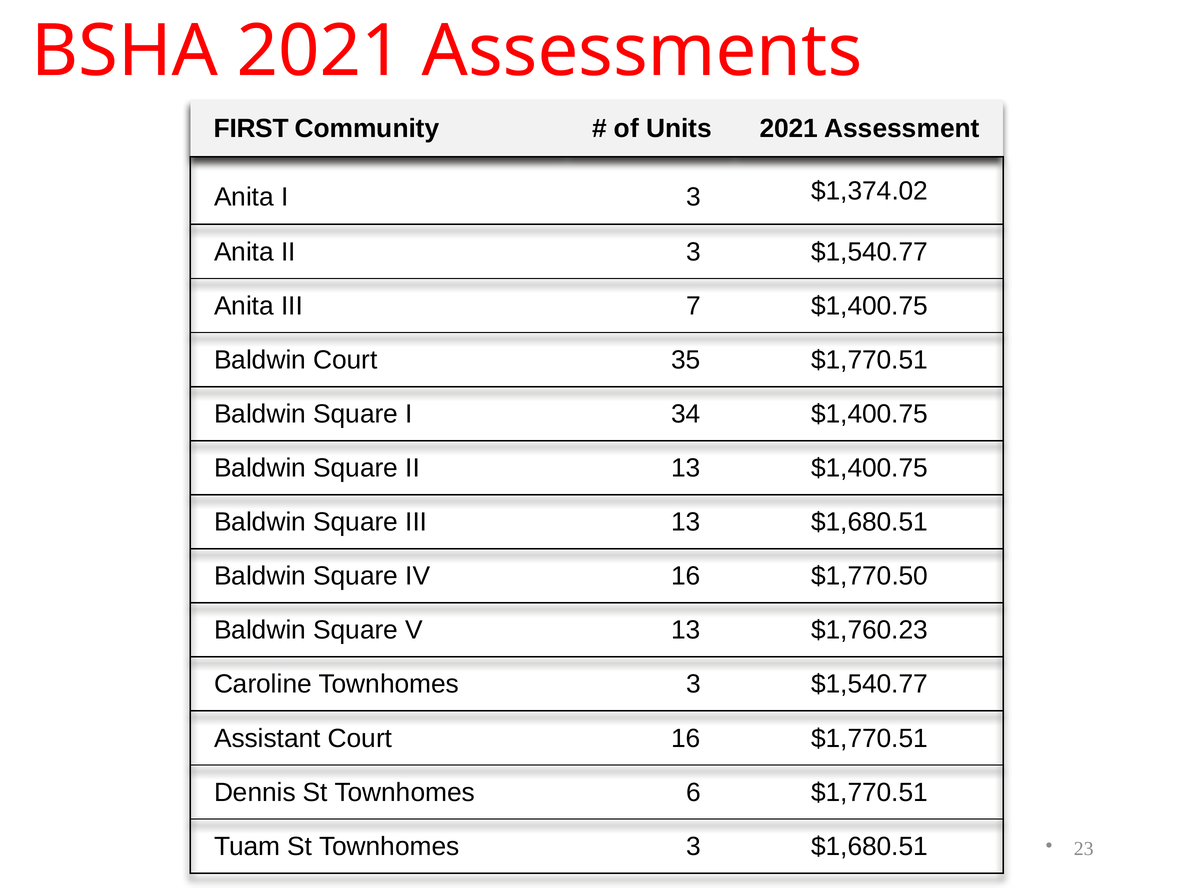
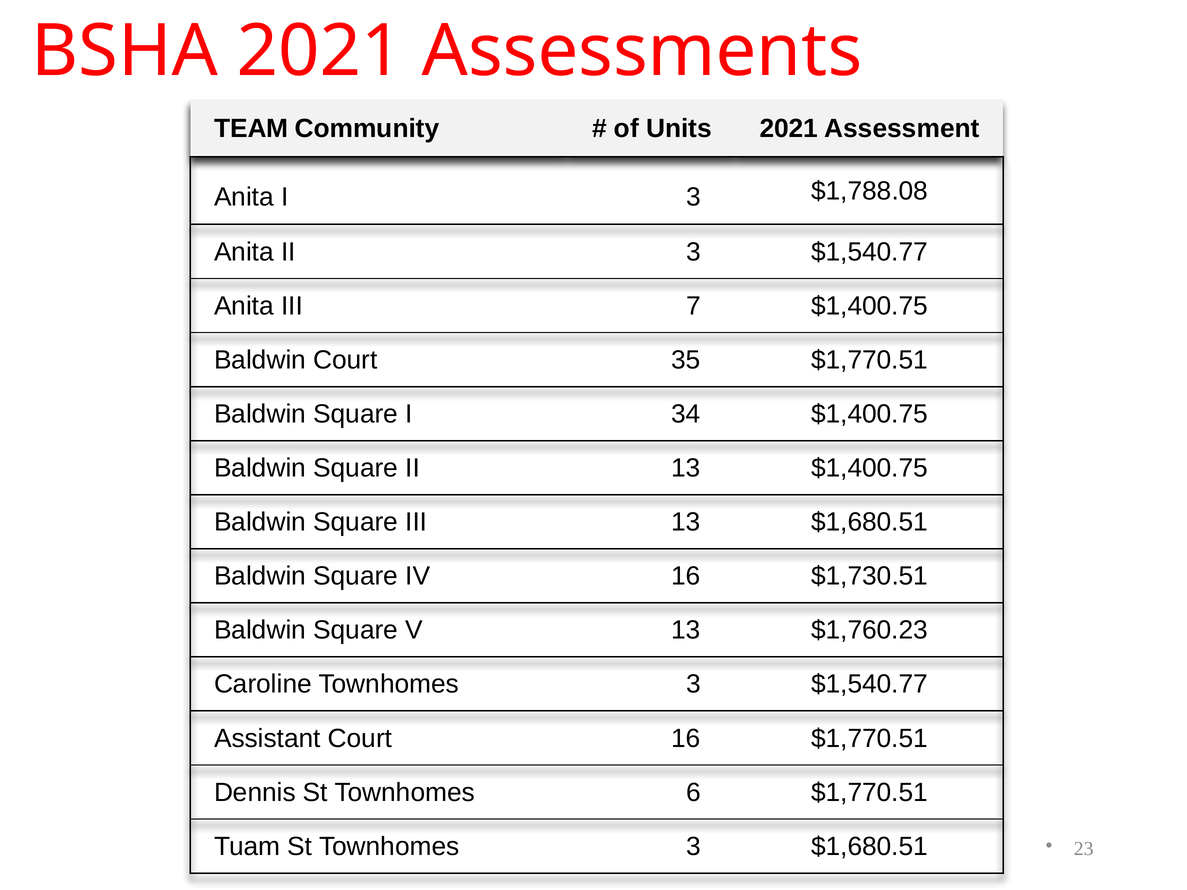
FIRST: FIRST -> TEAM (251, 129)
$1,374.02: $1,374.02 -> $1,788.08 (870, 191)
$1,770.50: $1,770.50 -> $1,730.51 (870, 576)
